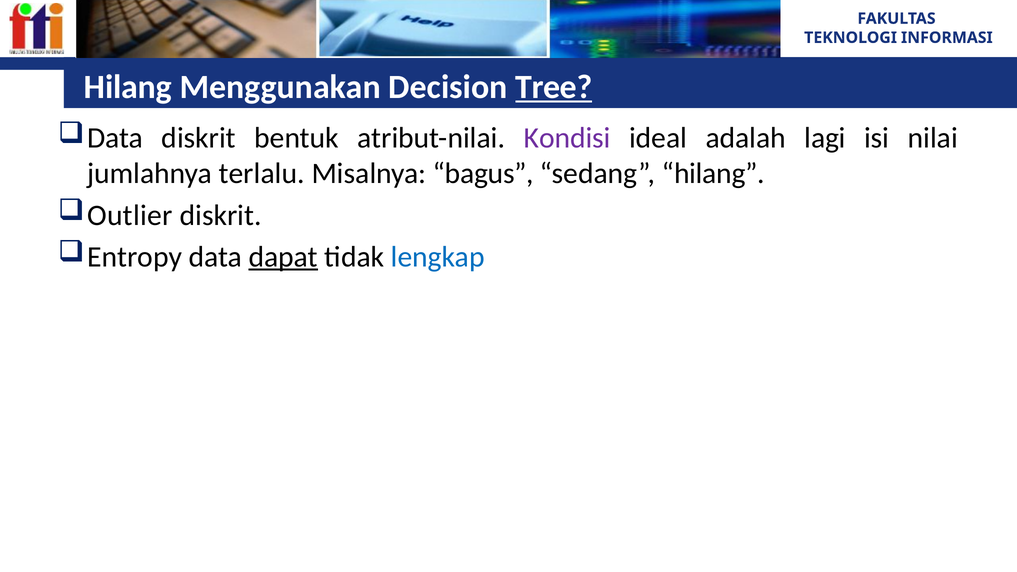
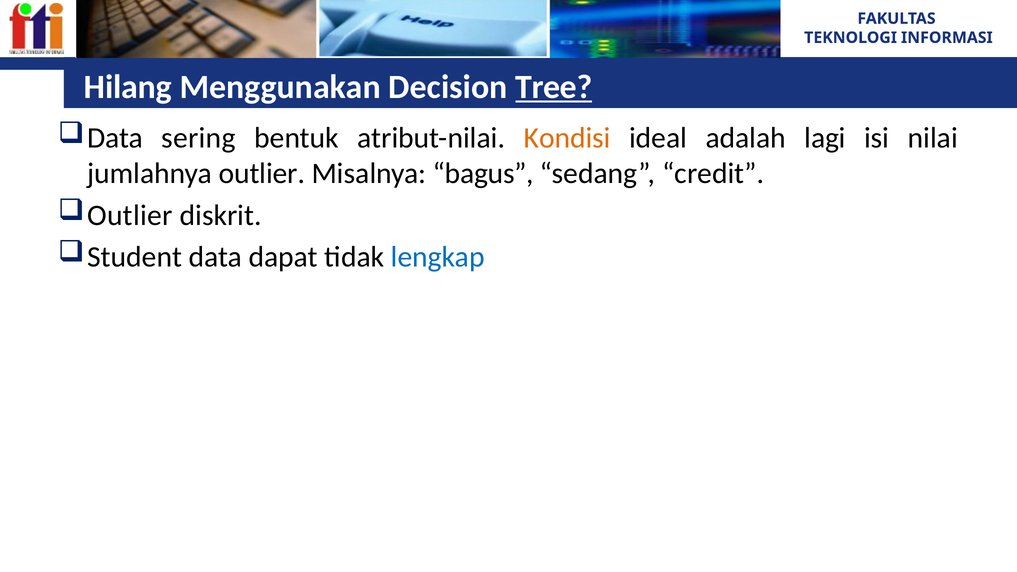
Data diskrit: diskrit -> sering (199, 138)
Kondisi colour: purple -> orange (567, 138)
jumlahnya terlalu: terlalu -> outlier (262, 174)
sedang hilang: hilang -> credit (713, 174)
Entropy: Entropy -> Student (135, 257)
dapat underline: present -> none (283, 257)
